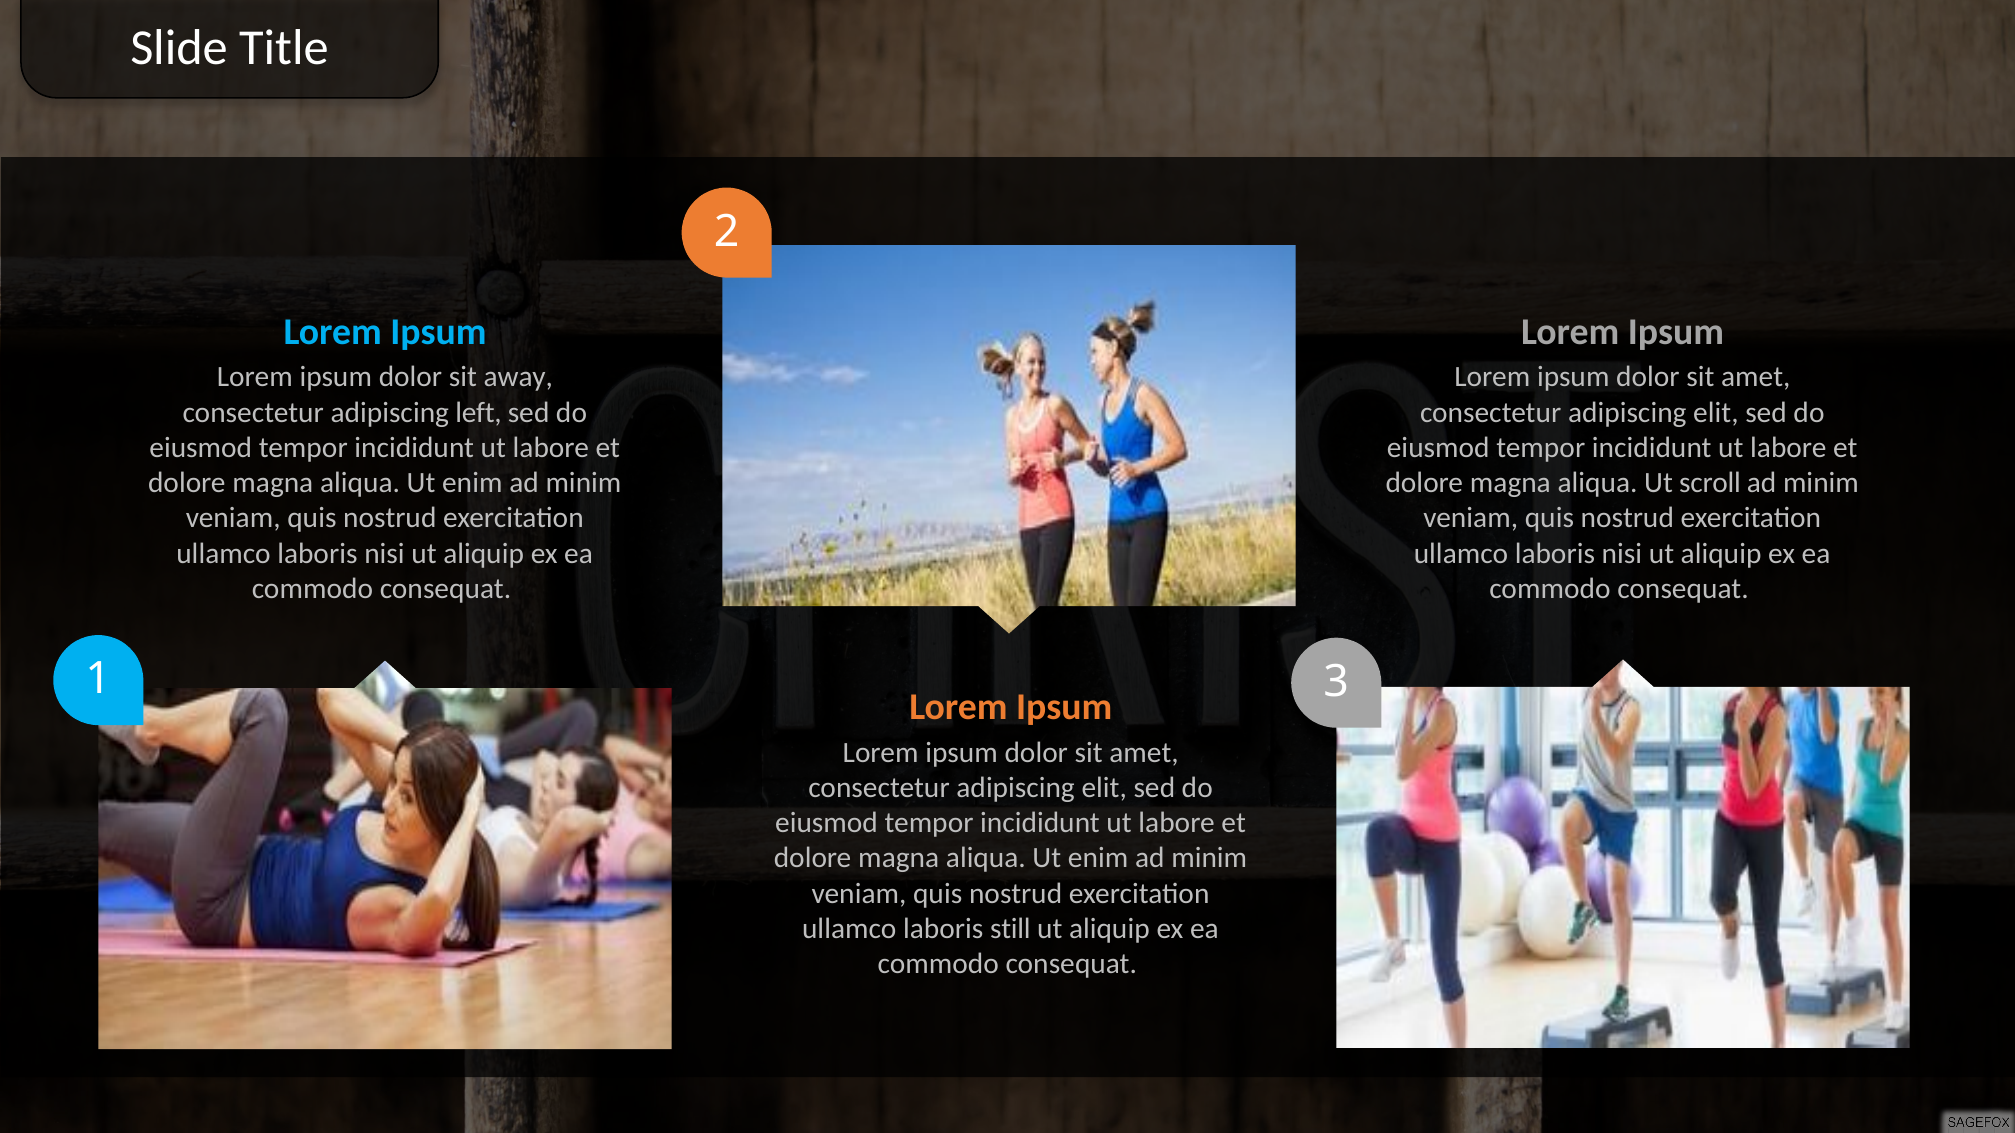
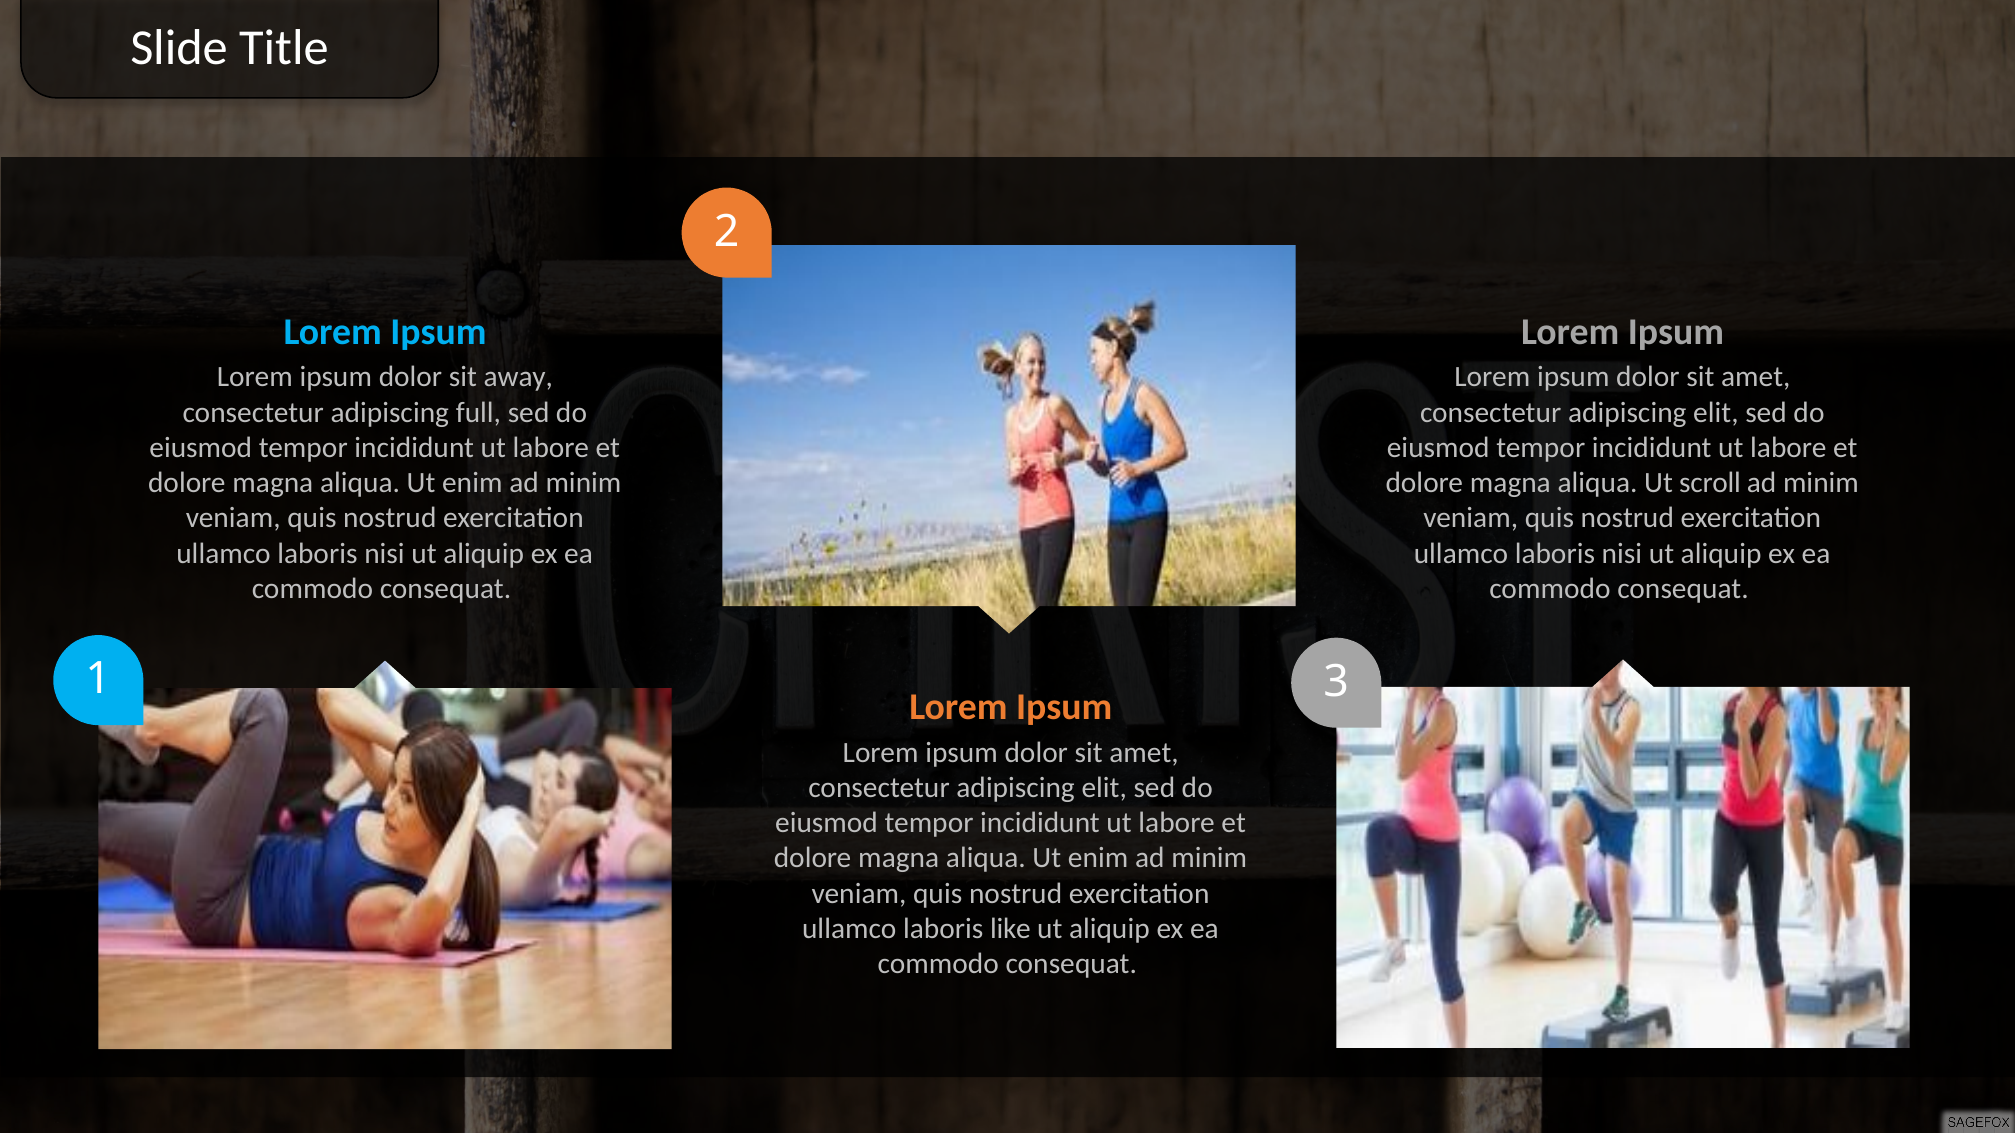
left: left -> full (478, 413)
still: still -> like (1010, 929)
